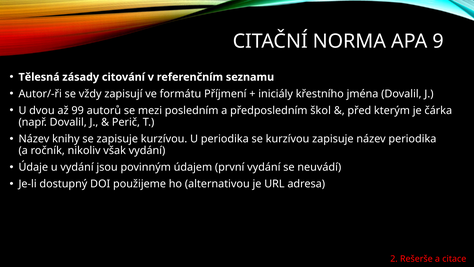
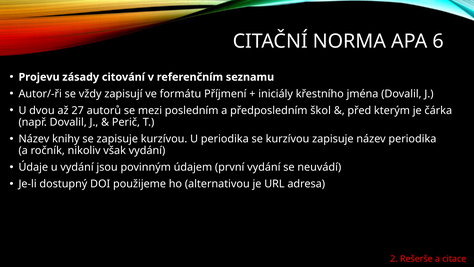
9: 9 -> 6 (438, 41)
Tělesná: Tělesná -> Projevu (39, 77)
99: 99 -> 27 (78, 110)
